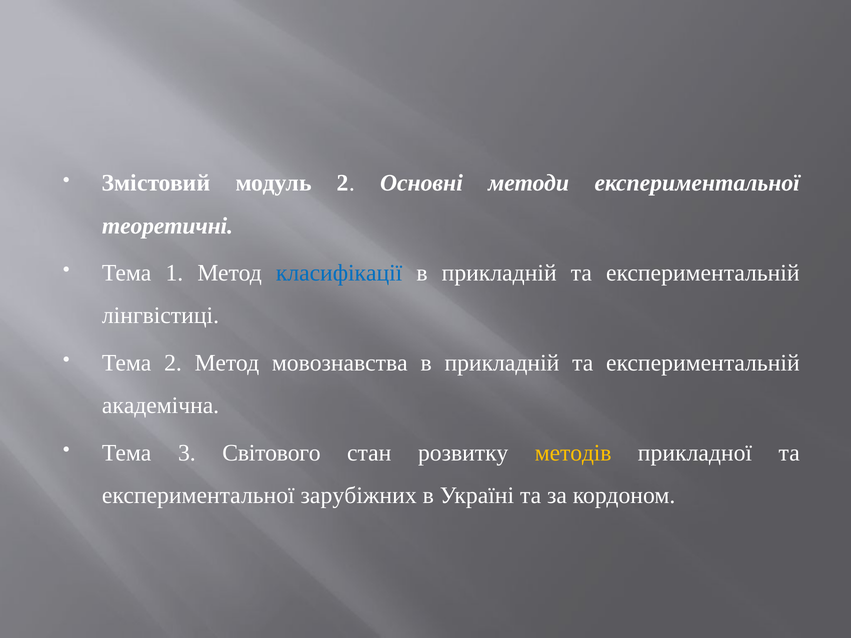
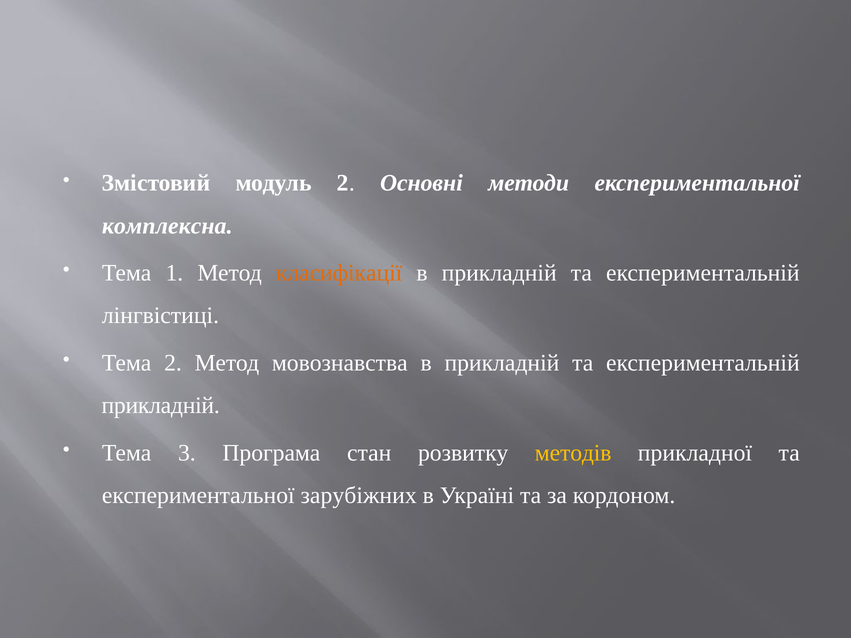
теоретичні: теоретичні -> комплексна (167, 226)
класифікації colour: blue -> orange (339, 273)
академічна: академічна -> прикладній (161, 406)
Світового: Світового -> Програма (271, 453)
